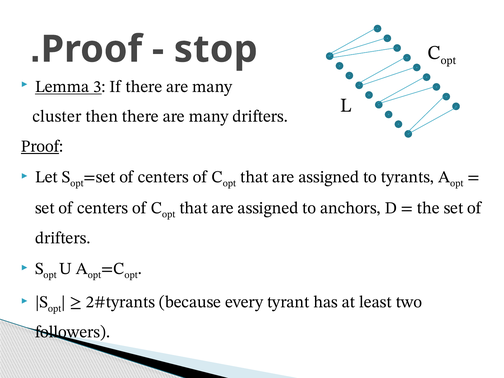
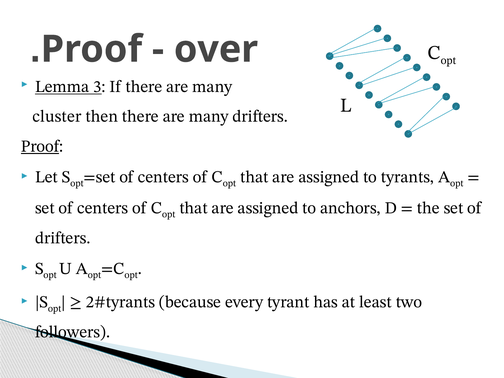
stop: stop -> over (216, 49)
